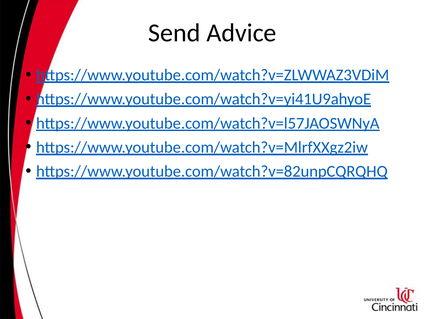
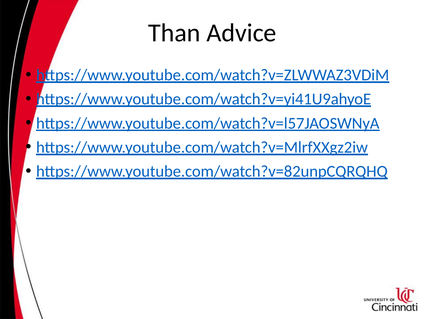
Send: Send -> Than (174, 33)
